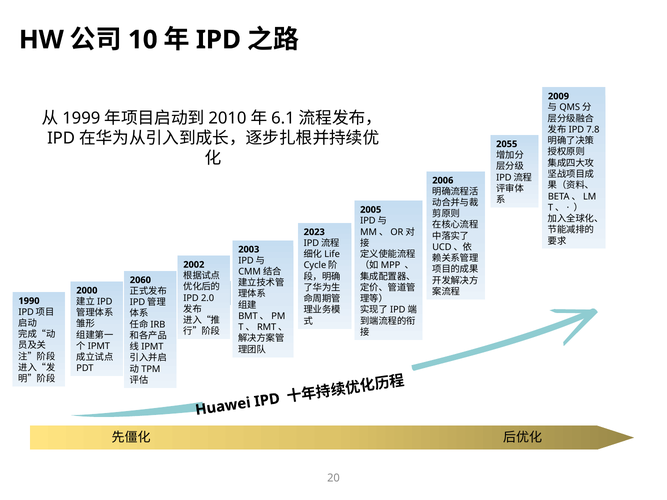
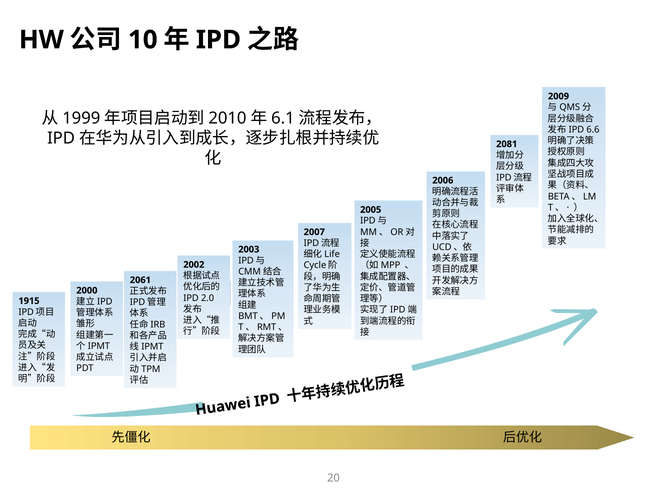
7.8: 7.8 -> 6.6 (593, 130)
2055: 2055 -> 2081 (507, 144)
2023: 2023 -> 2007 (314, 232)
2060: 2060 -> 2061 (140, 280)
1990: 1990 -> 1915 (29, 301)
